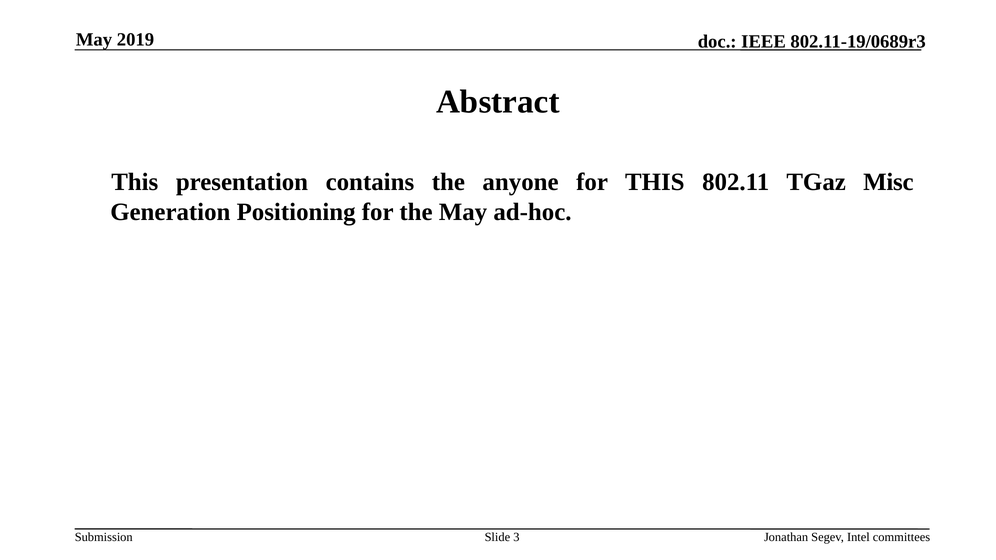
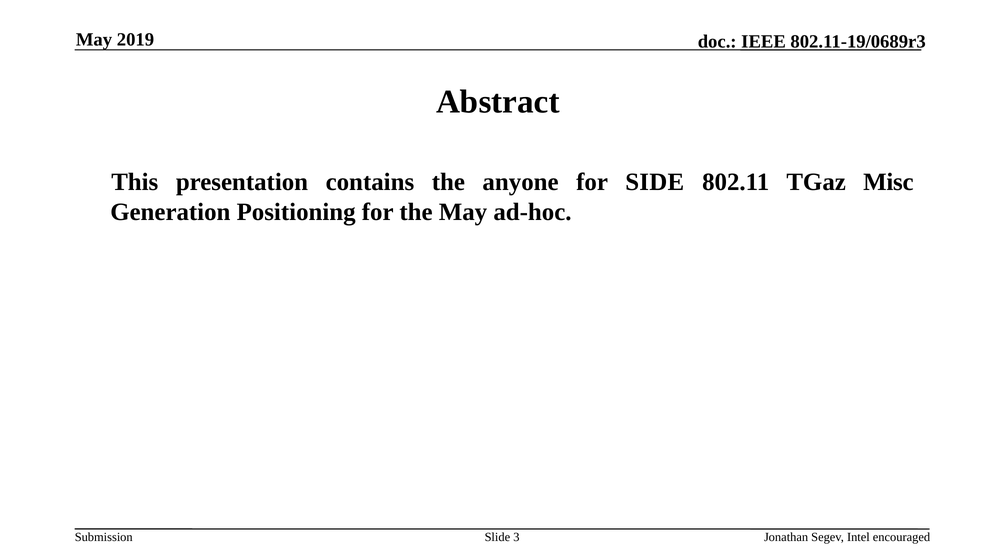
for THIS: THIS -> SIDE (655, 182)
committees: committees -> encouraged (901, 537)
